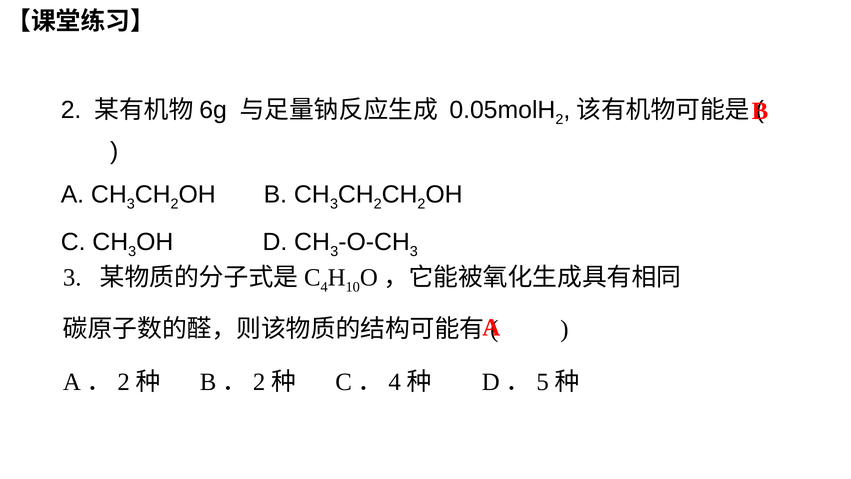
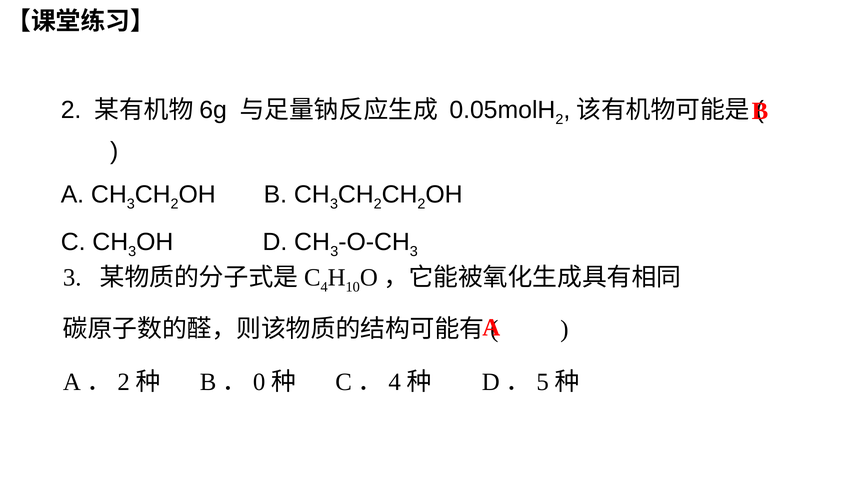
2: 2 -> 0 (259, 382)
